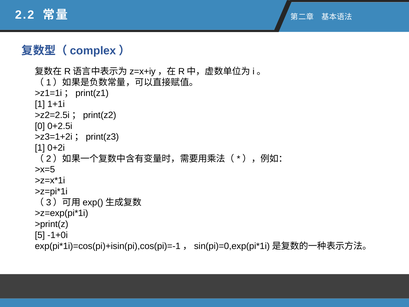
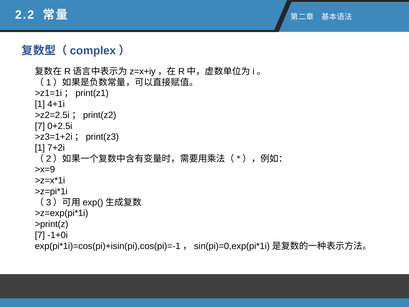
1+1i: 1+1i -> 4+1i (56, 104)
0: 0 -> 7 (40, 126)
0+2i: 0+2i -> 7+2i (56, 148)
>x=5: >x=5 -> >x=9 (45, 170)
5: 5 -> 7 (40, 235)
